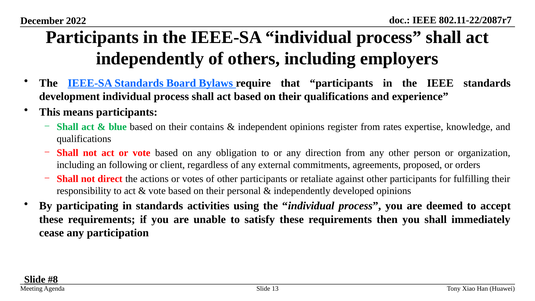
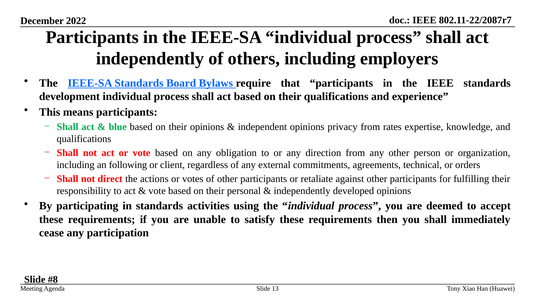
their contains: contains -> opinions (207, 127)
register: register -> privacy (343, 127)
proposed: proposed -> technical (423, 165)
